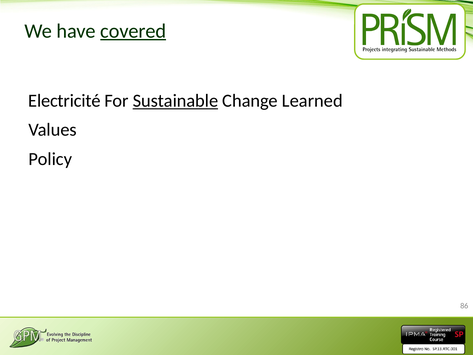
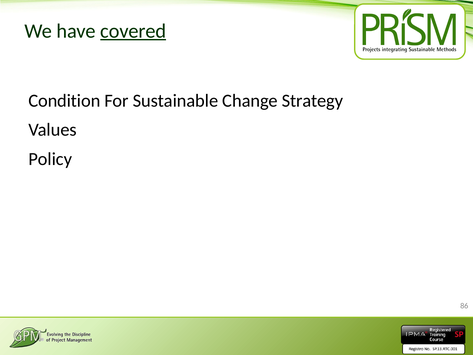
Electricité: Electricité -> Condition (64, 101)
Sustainable underline: present -> none (175, 101)
Learned: Learned -> Strategy (312, 101)
